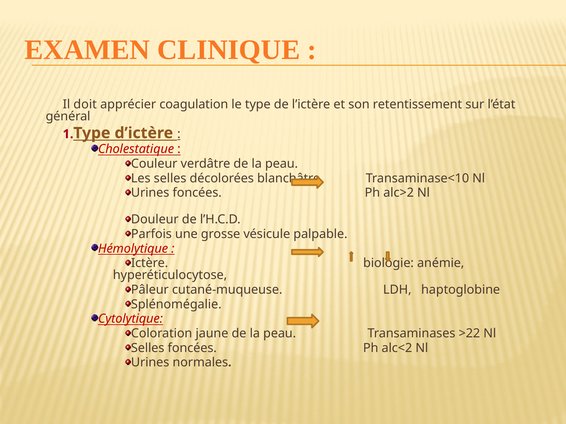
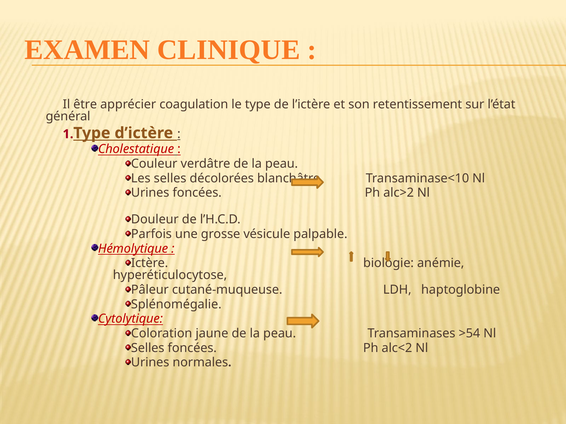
doit: doit -> être (85, 104)
>22: >22 -> >54 (469, 334)
